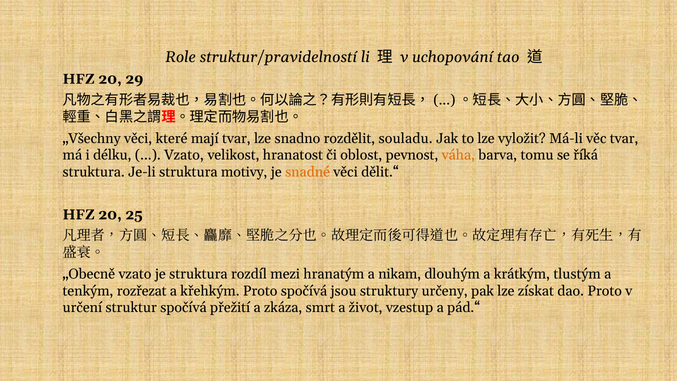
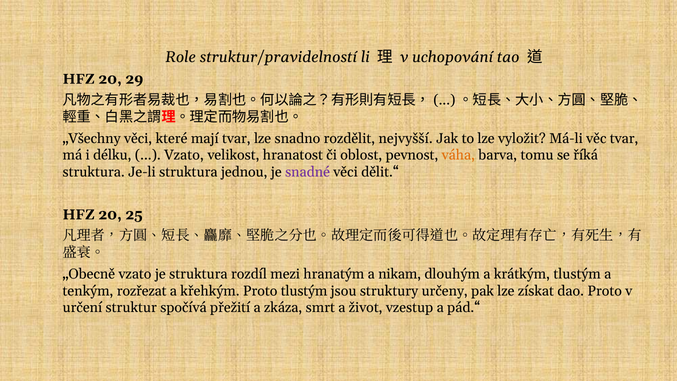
souladu: souladu -> nejvyšší (406, 138)
motivy: motivy -> jednou (244, 172)
snadné colour: orange -> purple (308, 172)
Proto spočívá: spočívá -> tlustým (304, 291)
